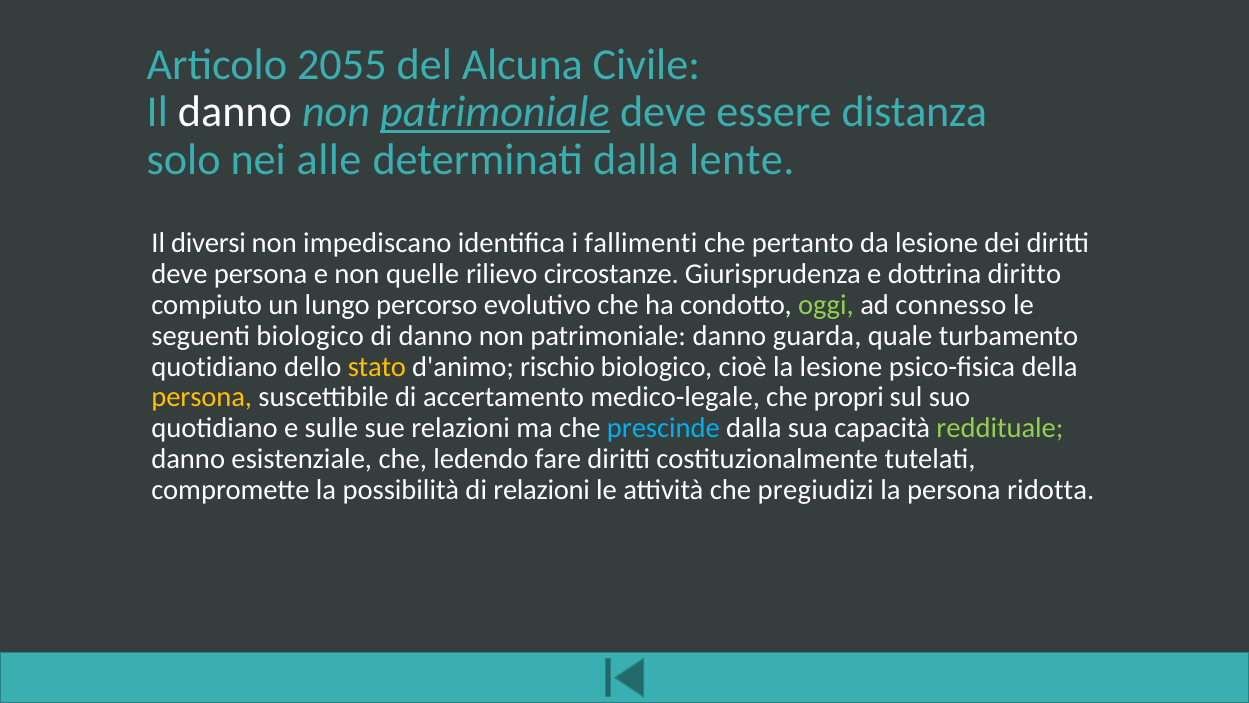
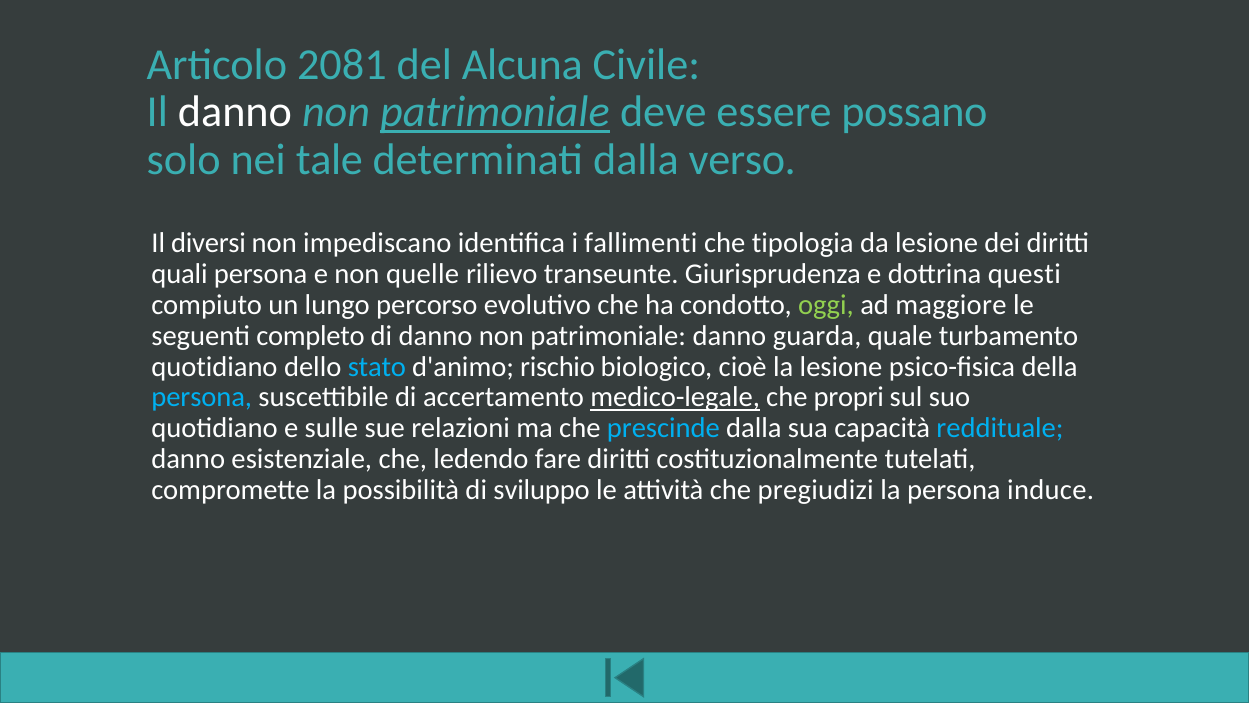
2055: 2055 -> 2081 (342, 64)
distanza: distanza -> possano (914, 112)
alle: alle -> tale (329, 160)
lente: lente -> verso (742, 160)
pertanto: pertanto -> tipologia (803, 243)
deve: deve -> quali (180, 274)
circostanze: circostanze -> transeunte (611, 274)
diritto: diritto -> questi (1024, 274)
connesso: connesso -> maggiore (951, 305)
seguenti biologico: biologico -> completo (311, 336)
stato colour: yellow -> light blue (377, 366)
persona colour: yellow -> light blue (202, 397)
medico-legale underline: none -> present (675, 397)
reddituale colour: light green -> light blue (1000, 428)
di relazioni: relazioni -> sviluppo (542, 490)
ridotta: ridotta -> induce (1051, 490)
